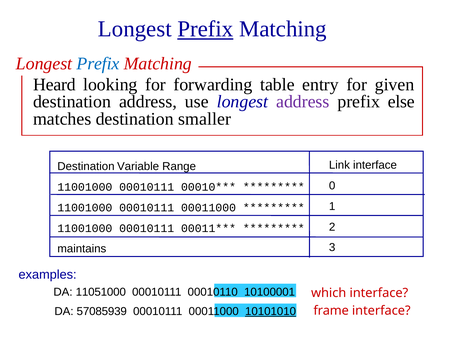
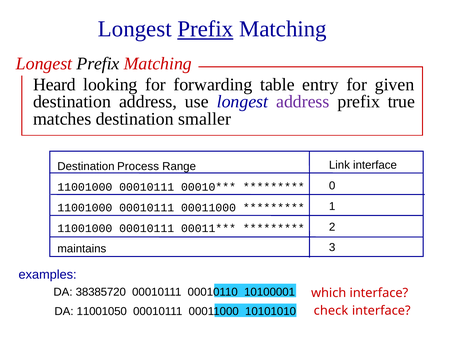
Prefix colour: blue -> black (98, 64)
else: else -> true (401, 102)
Variable: Variable -> Process (138, 167)
11051000: 11051000 -> 38385720 (101, 293)
57085939: 57085939 -> 11001050 (102, 312)
10101010 underline: present -> none (271, 312)
frame: frame -> check (331, 311)
